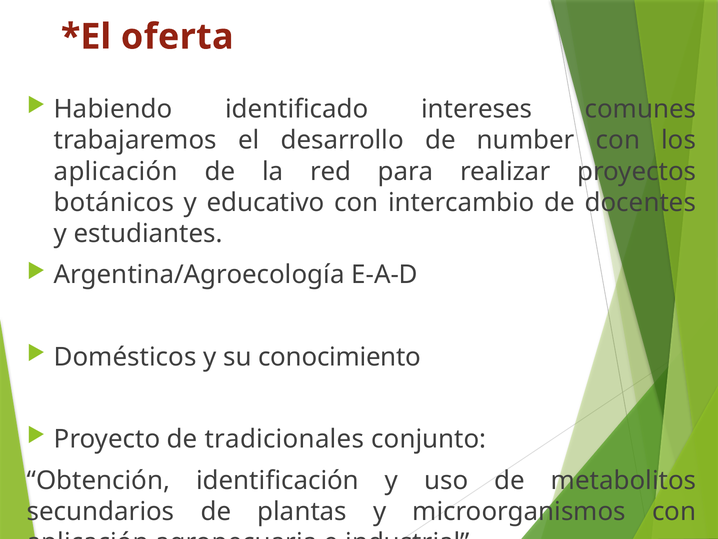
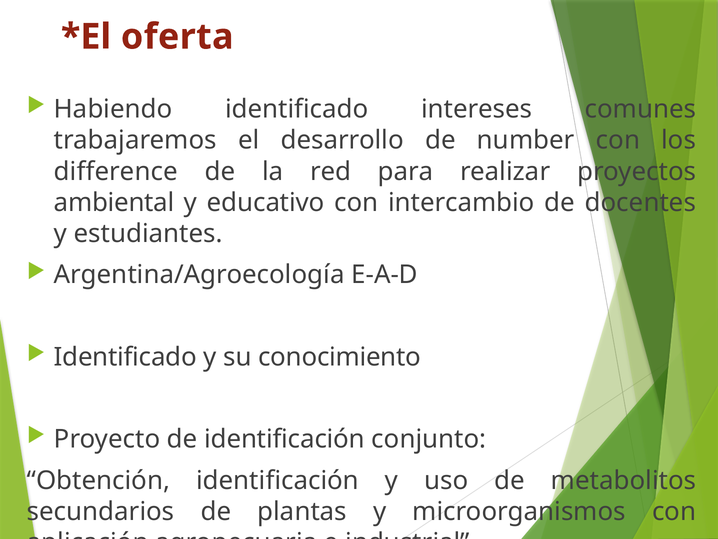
aplicación: aplicación -> difference (116, 171)
botánicos: botánicos -> ambiental (114, 202)
Domésticos: Domésticos -> Identificado (125, 357)
de tradicionales: tradicionales -> identificación (285, 439)
